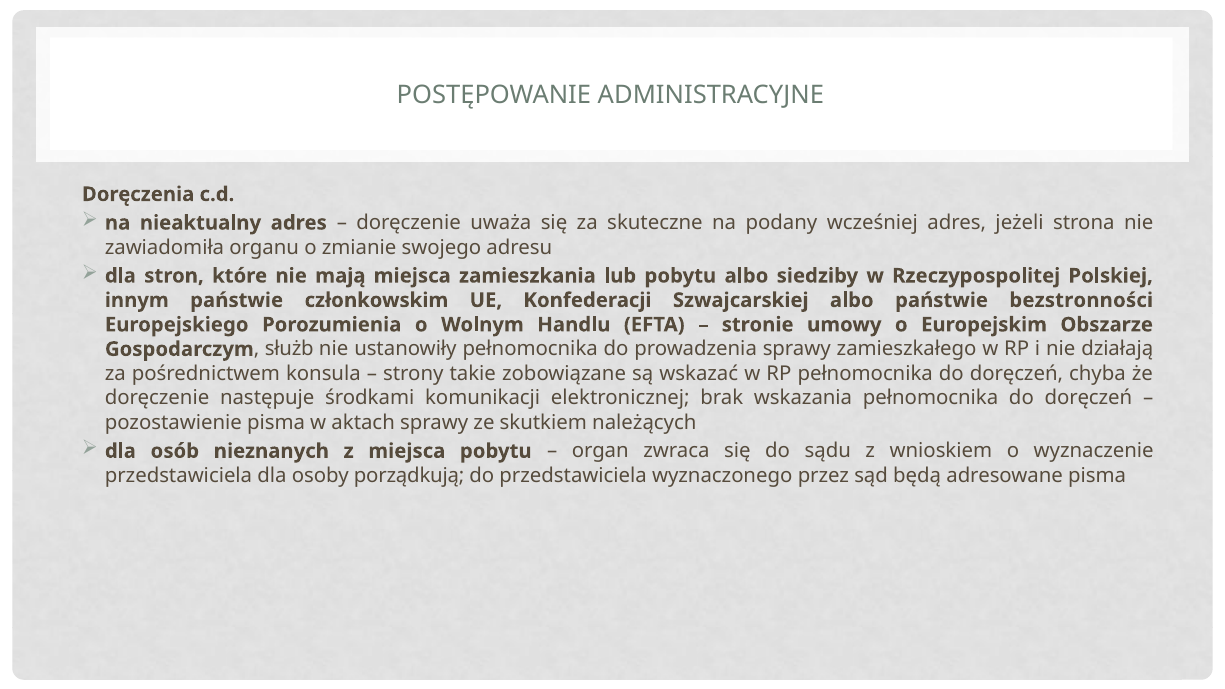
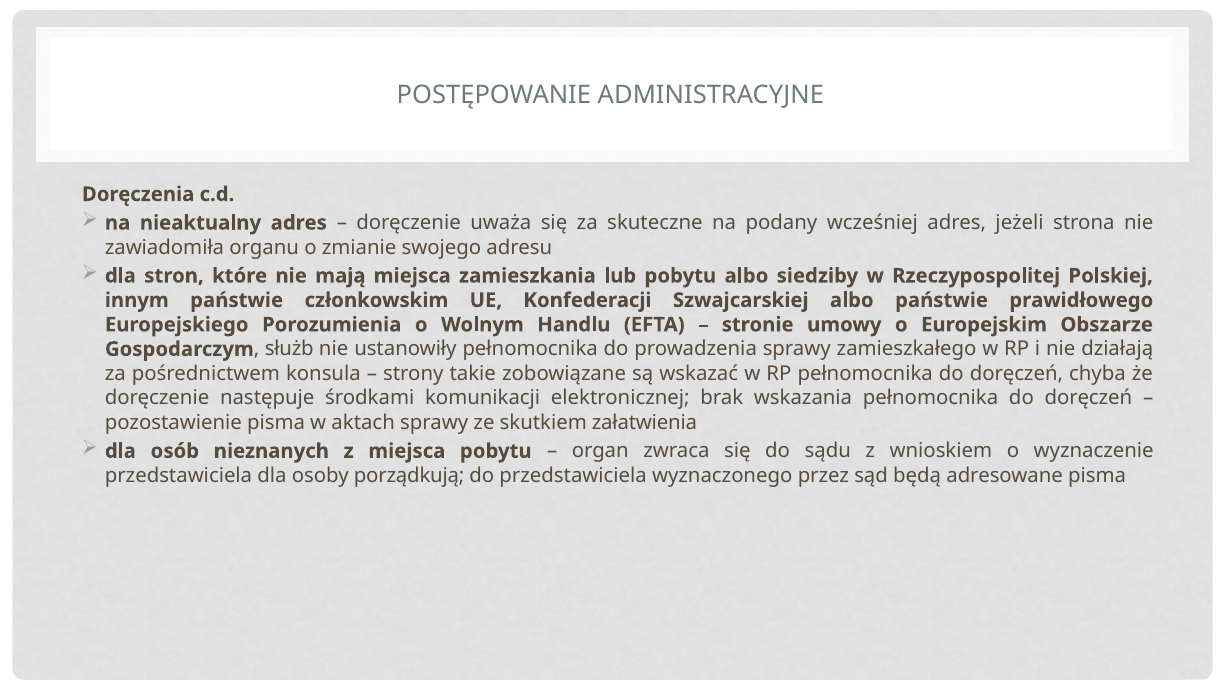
bezstronności: bezstronności -> prawidłowego (1081, 300)
należących: należących -> załatwienia (644, 423)
